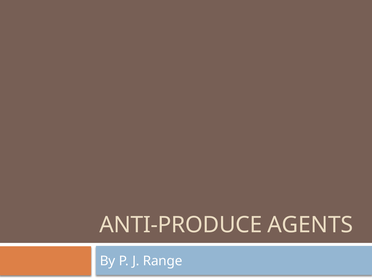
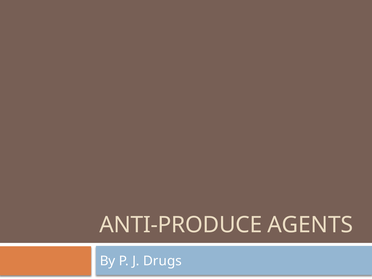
Range: Range -> Drugs (162, 261)
